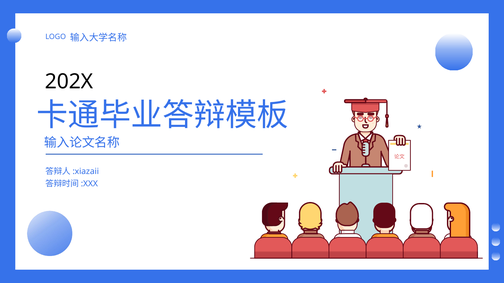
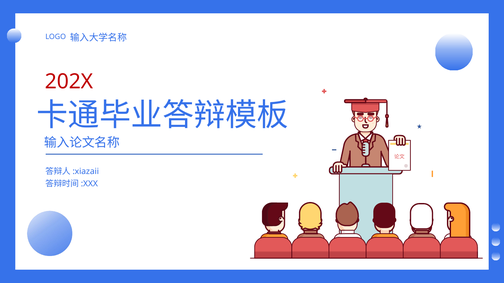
202X colour: black -> red (69, 82)
